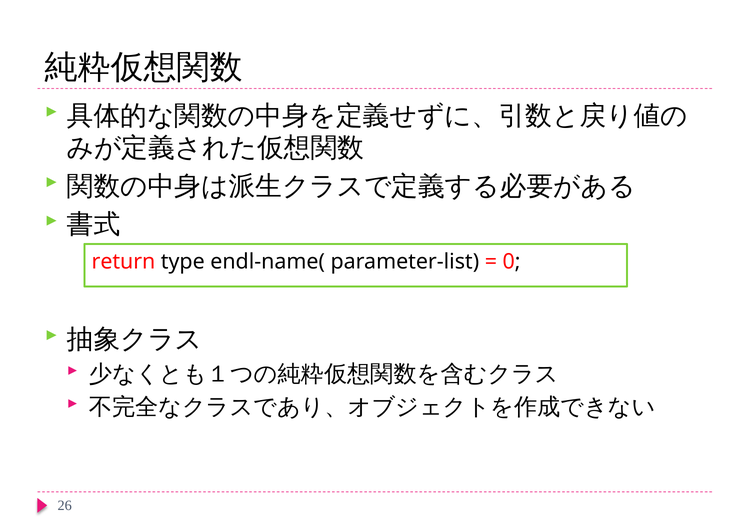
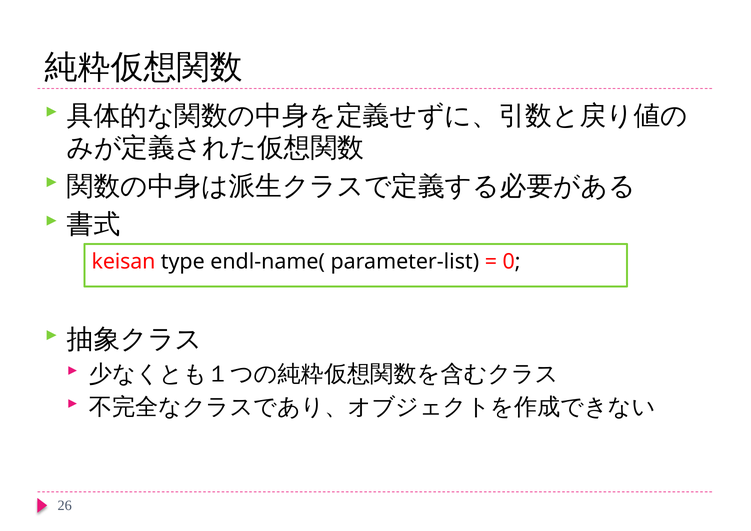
return: return -> keisan (123, 262)
